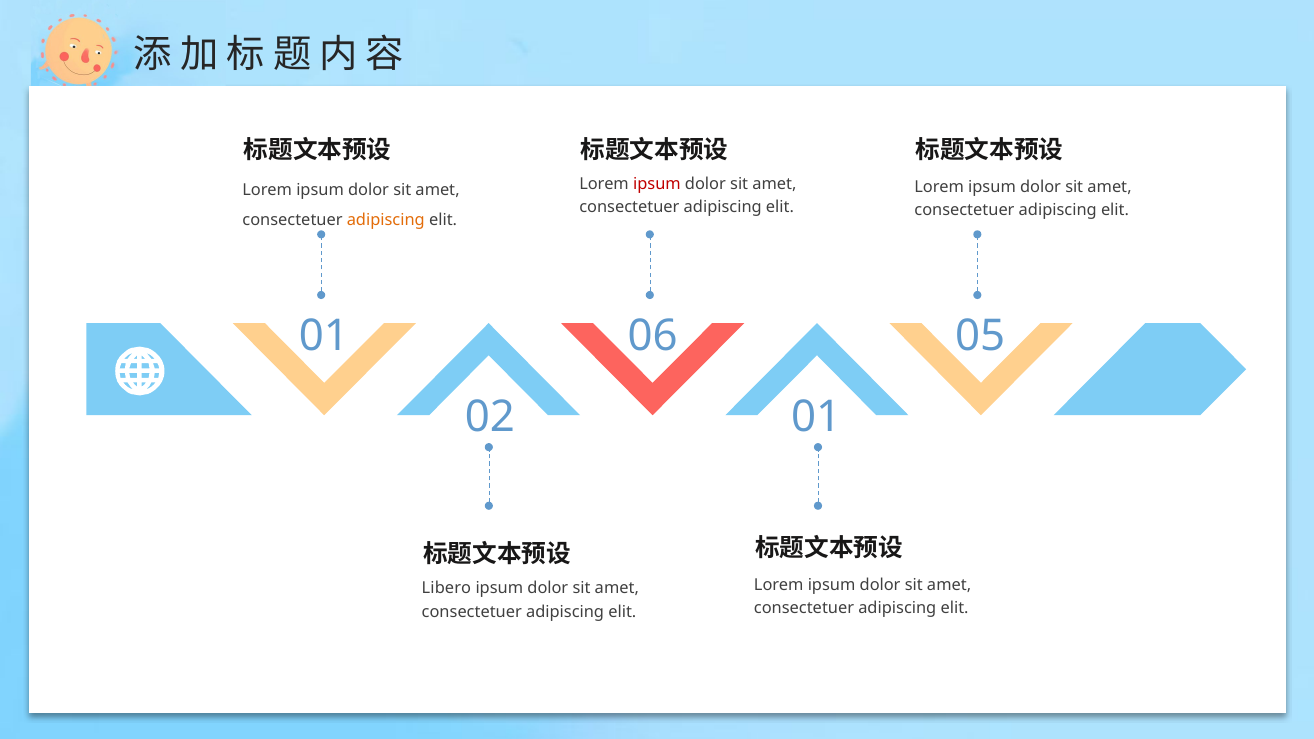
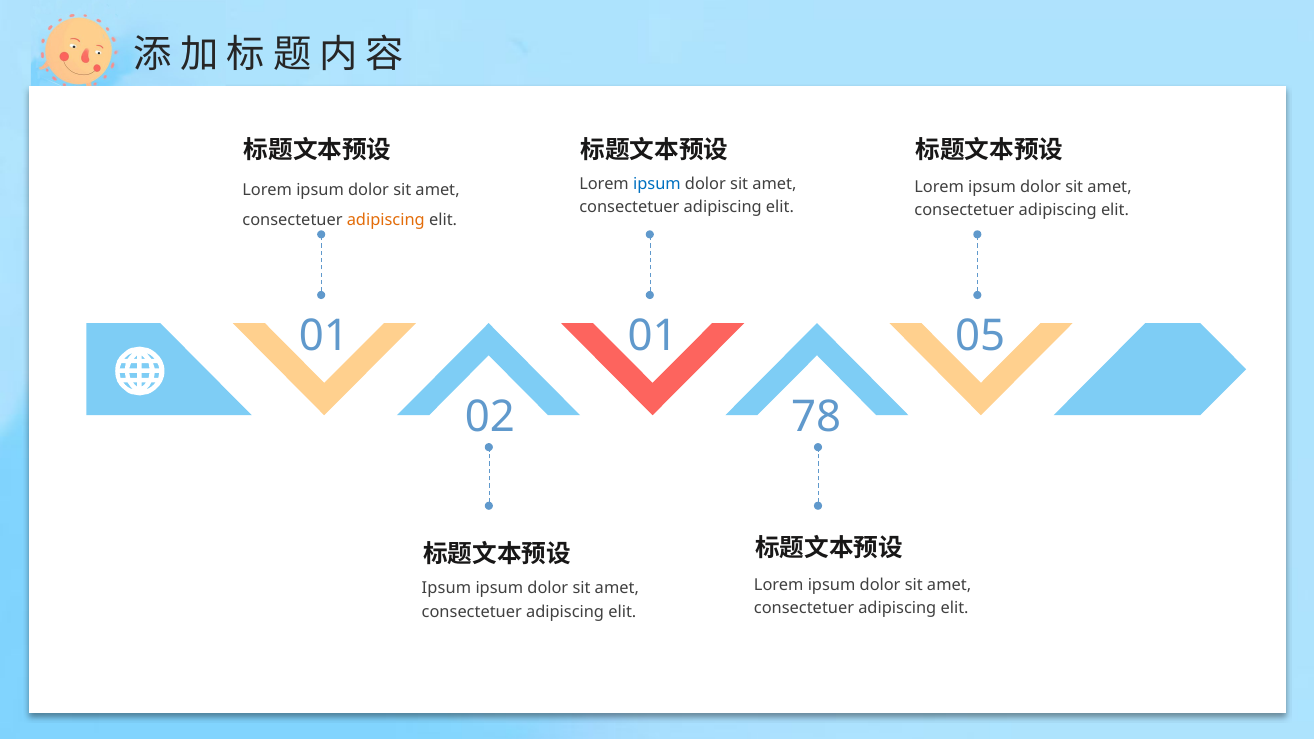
ipsum colour: red -> blue (657, 184)
01 06: 06 -> 01 (653, 337)
02 01: 01 -> 78 (816, 417)
Libero: Libero -> Ipsum (446, 589)
